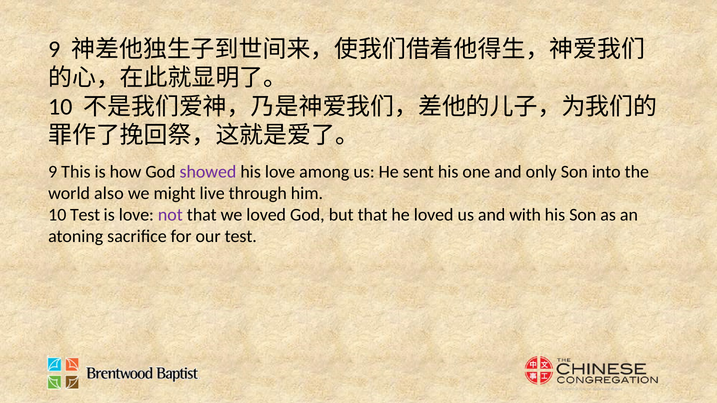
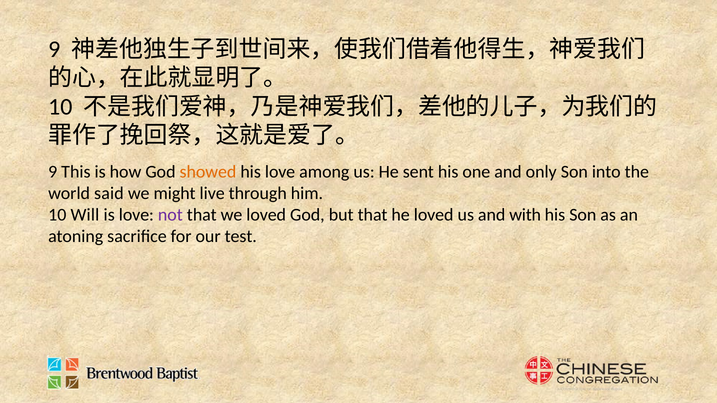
showed colour: purple -> orange (208, 172)
also: also -> said (109, 194)
10 Test: Test -> Will (85, 215)
